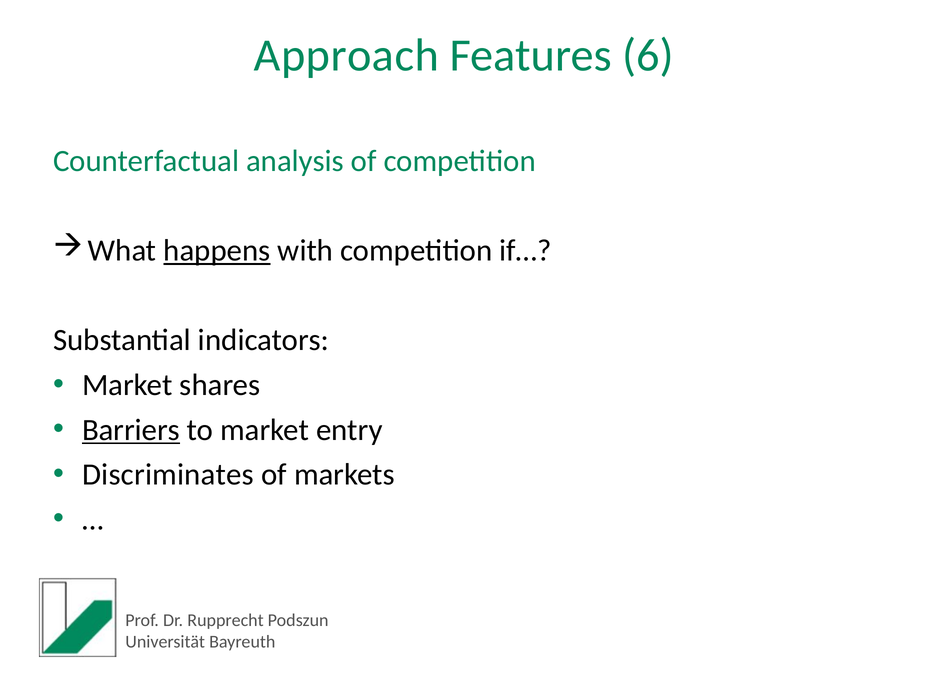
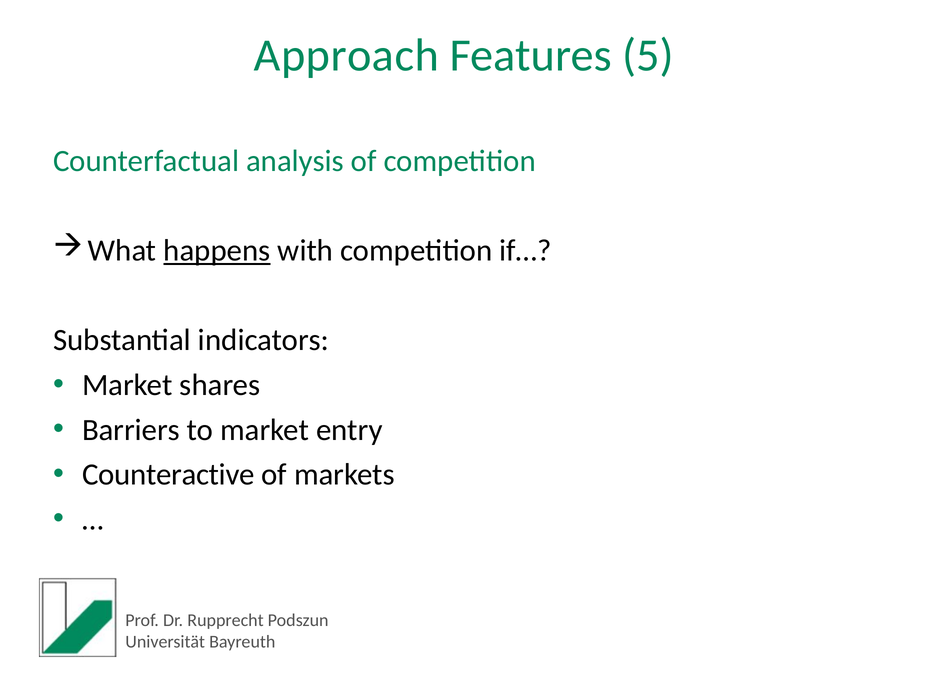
6: 6 -> 5 (648, 55)
Barriers underline: present -> none (131, 430)
Discriminates: Discriminates -> Counteractive (168, 475)
